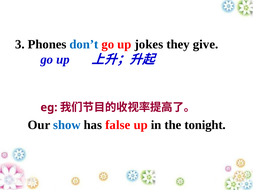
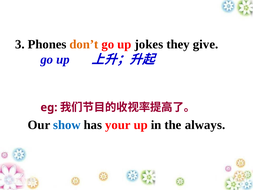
don’t colour: blue -> orange (84, 44)
false: false -> your (118, 125)
tonight: tonight -> always (205, 125)
